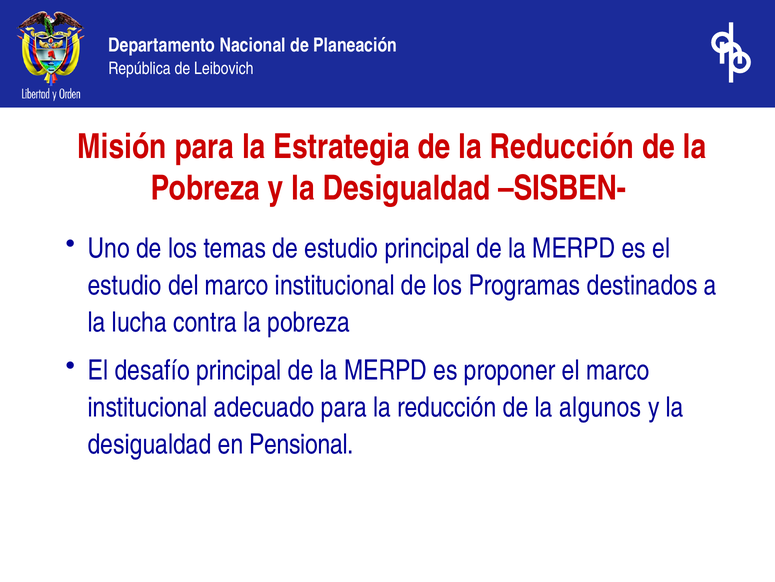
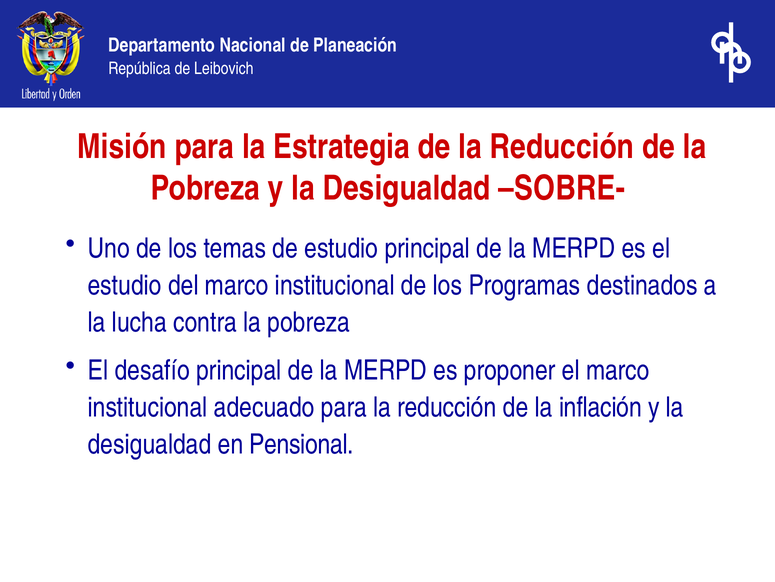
SISBEN-: SISBEN- -> SOBRE- (562, 188)
algunos: algunos -> inflación (600, 407)
